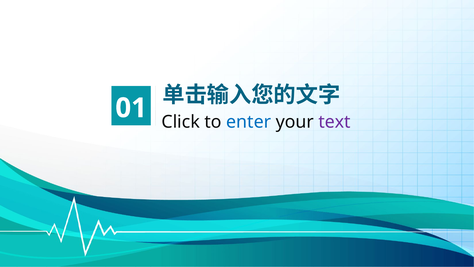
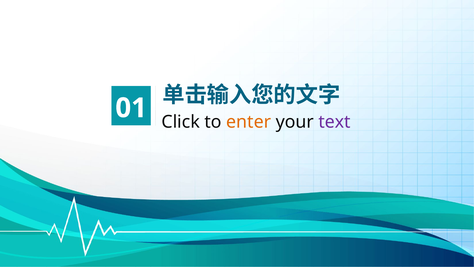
enter colour: blue -> orange (249, 122)
